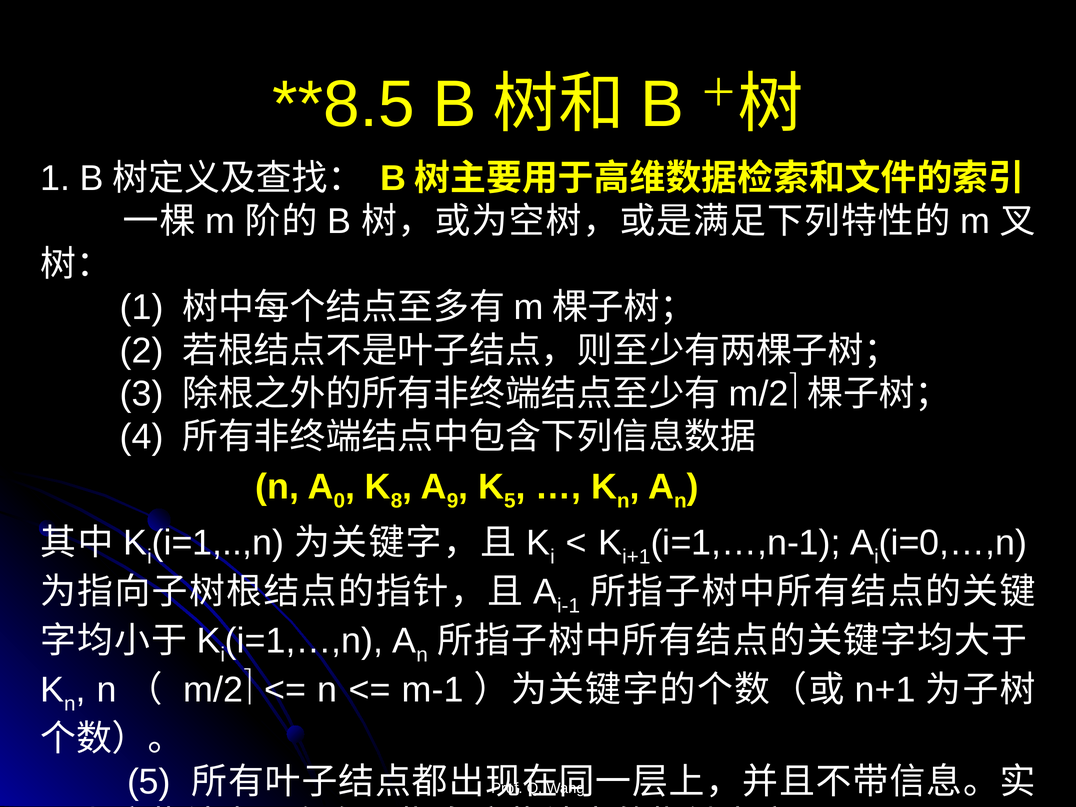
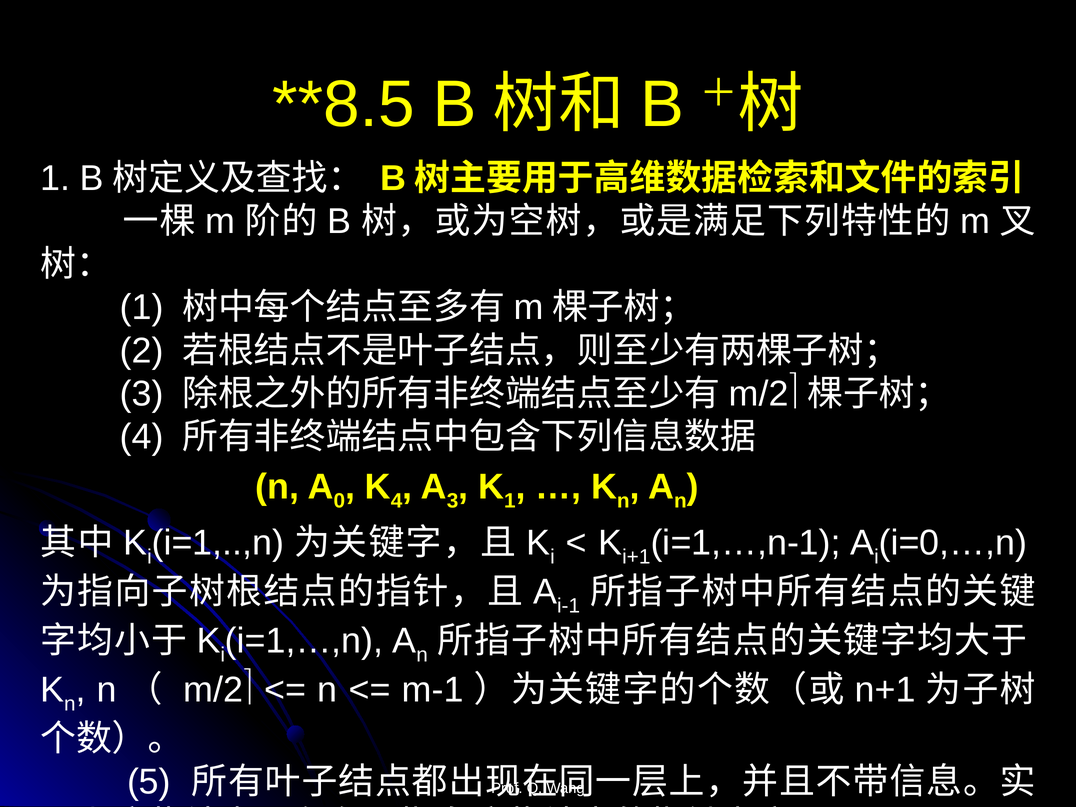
8: 8 -> 4 (397, 501)
9: 9 -> 3 (453, 501)
5: 5 -> 1 (510, 501)
